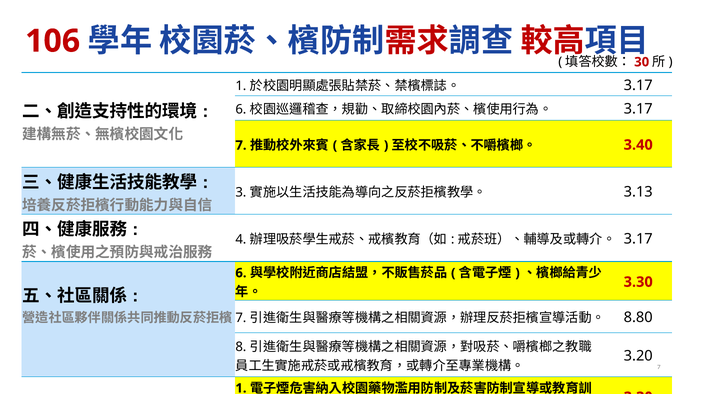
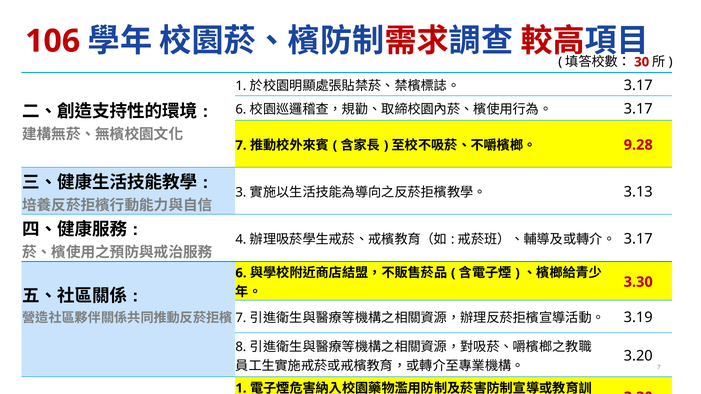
3.40: 3.40 -> 9.28 (638, 145)
8.80: 8.80 -> 3.19 (638, 318)
